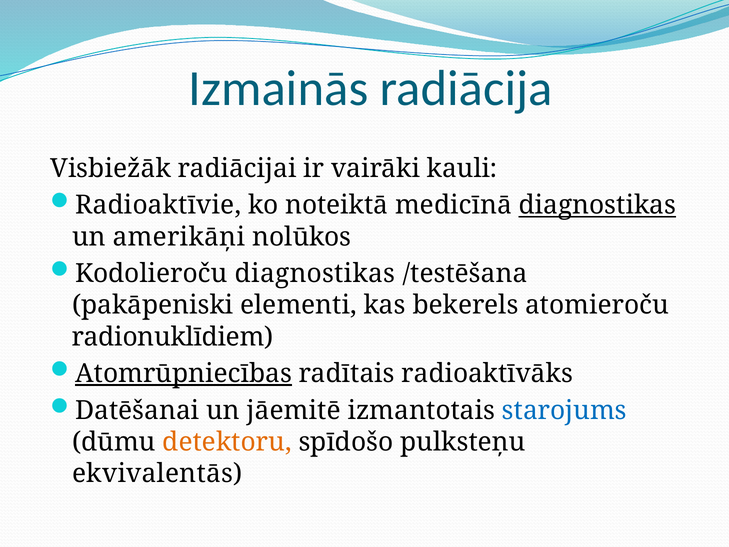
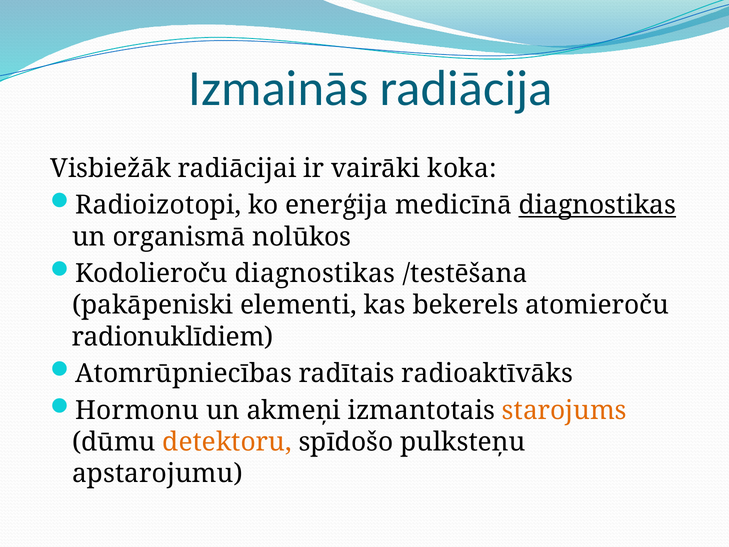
kauli: kauli -> koka (462, 168)
Radioaktīvie: Radioaktīvie -> Radioizotopi (158, 205)
noteiktā: noteiktā -> enerģija (337, 205)
amerikāņi: amerikāņi -> organismā (179, 237)
Atomrūpniecības underline: present -> none (184, 373)
Datēšanai: Datēšanai -> Hormonu (137, 410)
jāemitē: jāemitē -> akmeņi (294, 410)
starojums colour: blue -> orange (564, 410)
ekvivalentās: ekvivalentās -> apstarojumu (157, 473)
